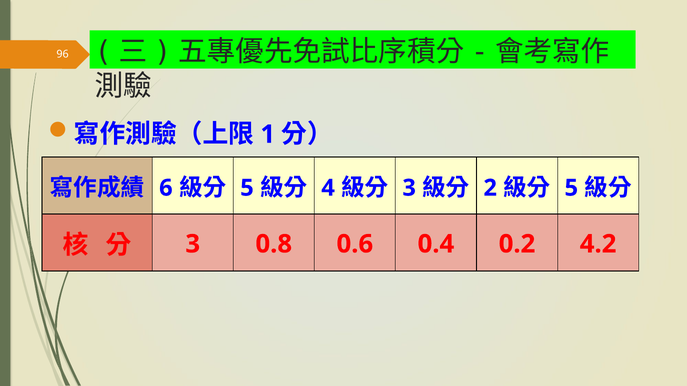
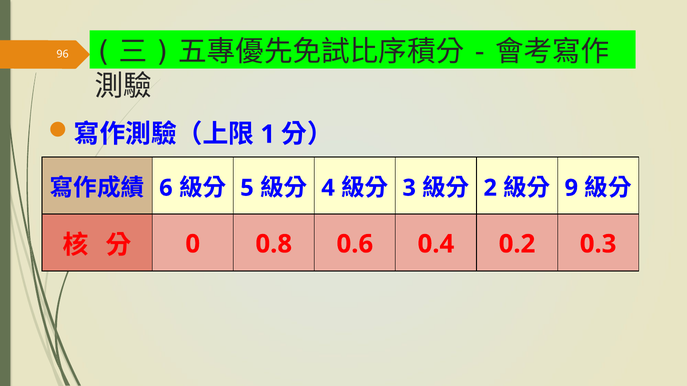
5: 5 -> 9 (571, 188)
3: 3 -> 0 (193, 244)
4.2: 4.2 -> 0.3 (598, 244)
